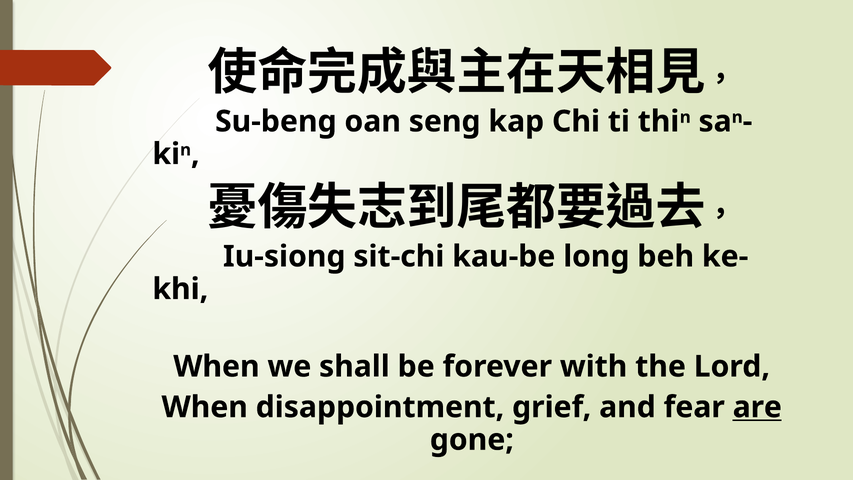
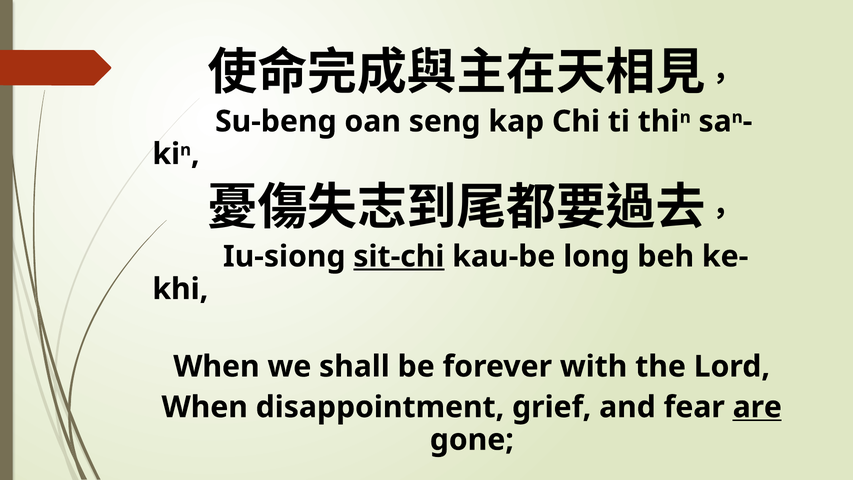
sit-chi underline: none -> present (399, 256)
